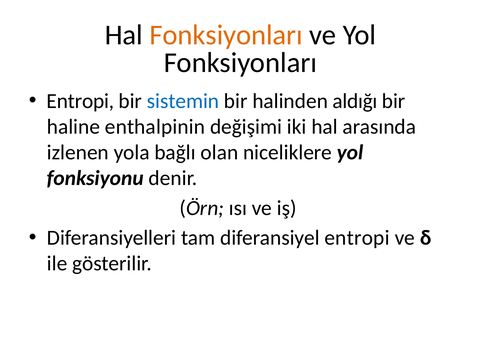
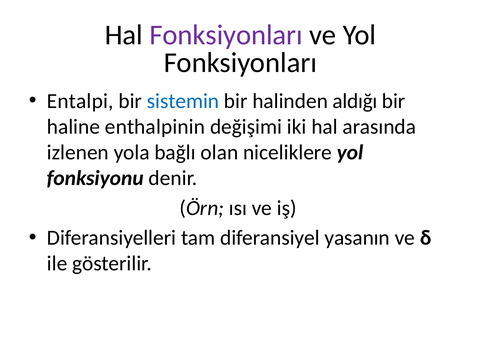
Fonksiyonları colour: orange -> purple (226, 35)
Entropi: Entropi -> Entalpi (80, 101)
diferansiyel entropi: entropi -> yasanın (357, 238)
